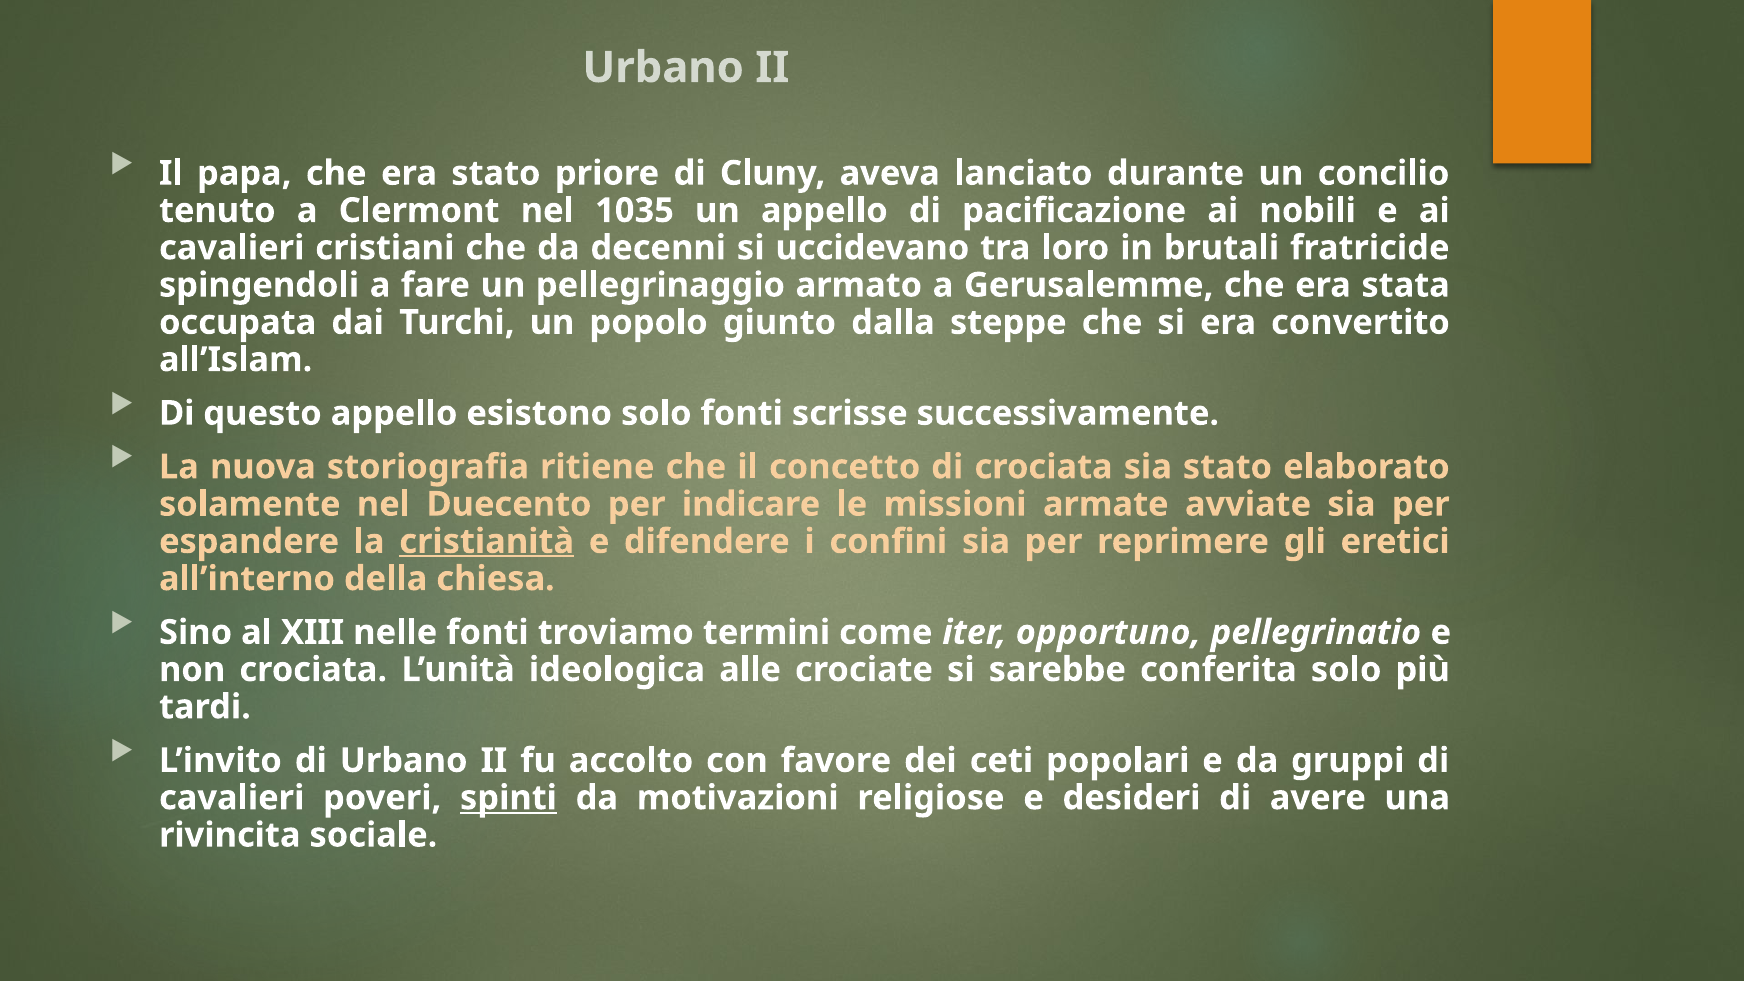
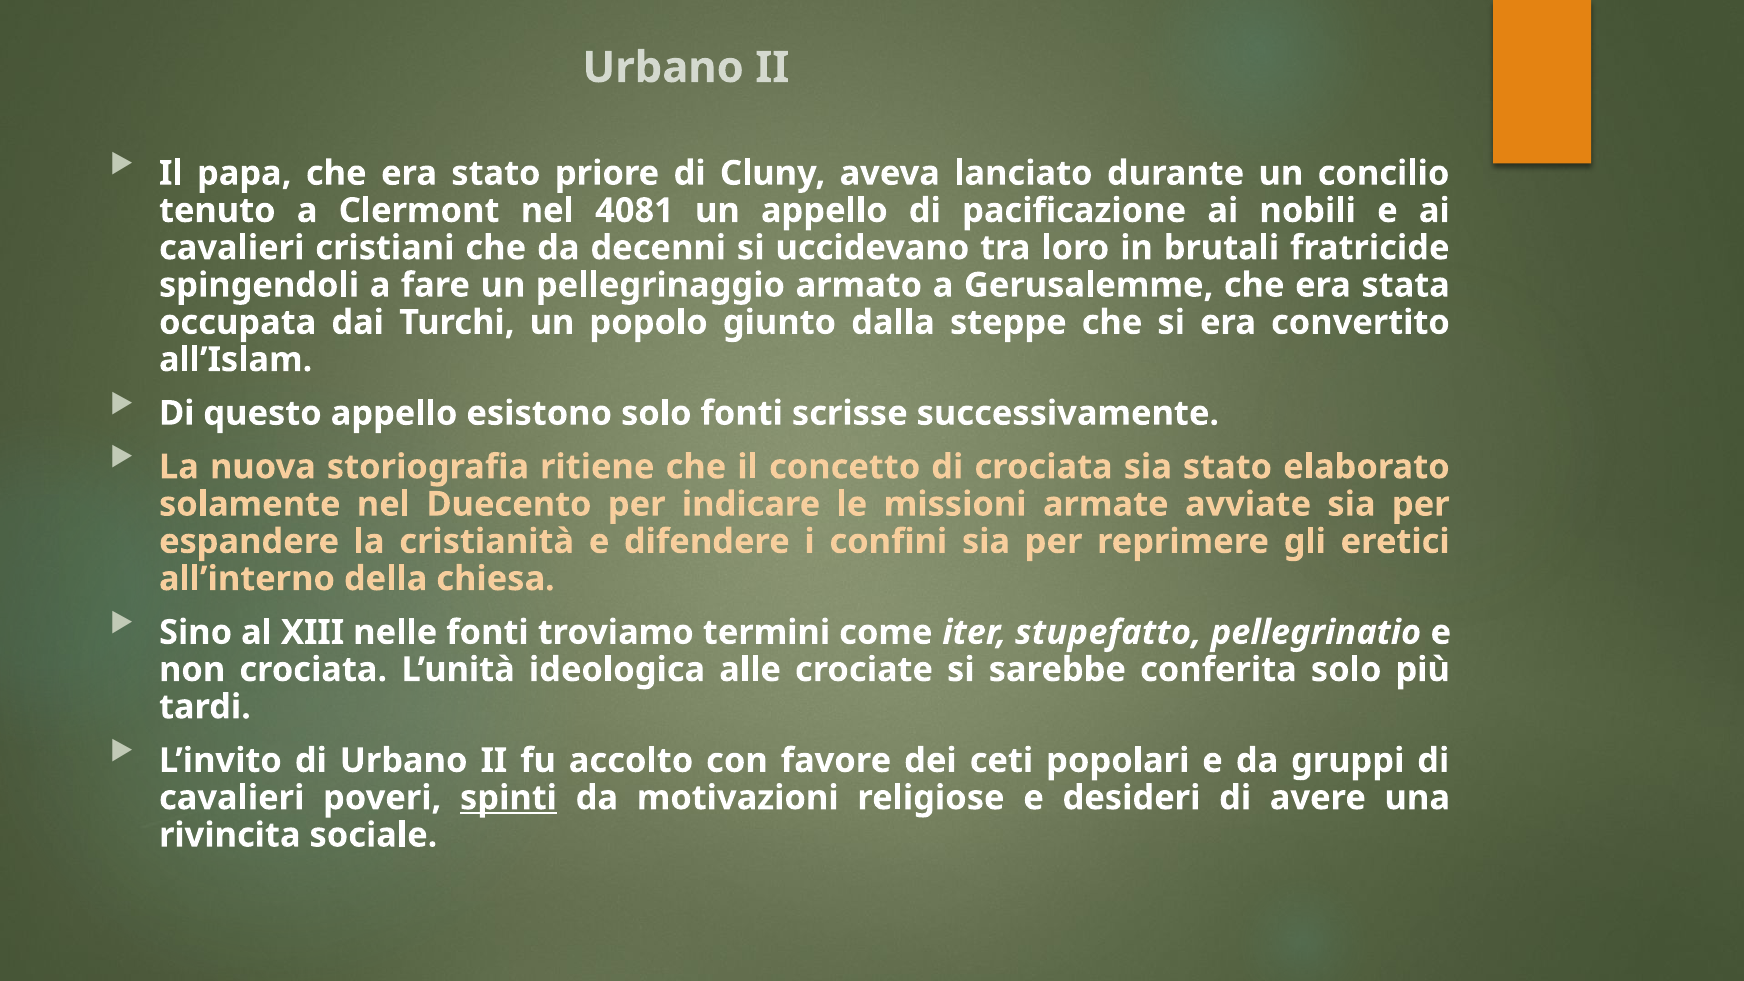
1035: 1035 -> 4081 (634, 211)
cristianità underline: present -> none (487, 542)
opportuno: opportuno -> stupefatto (1108, 632)
